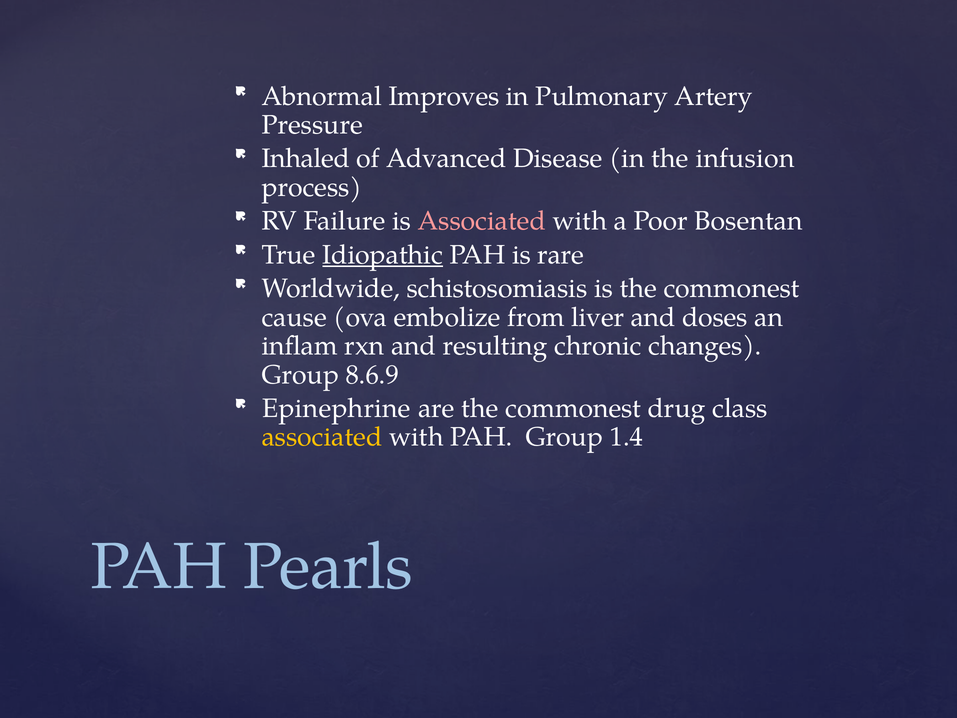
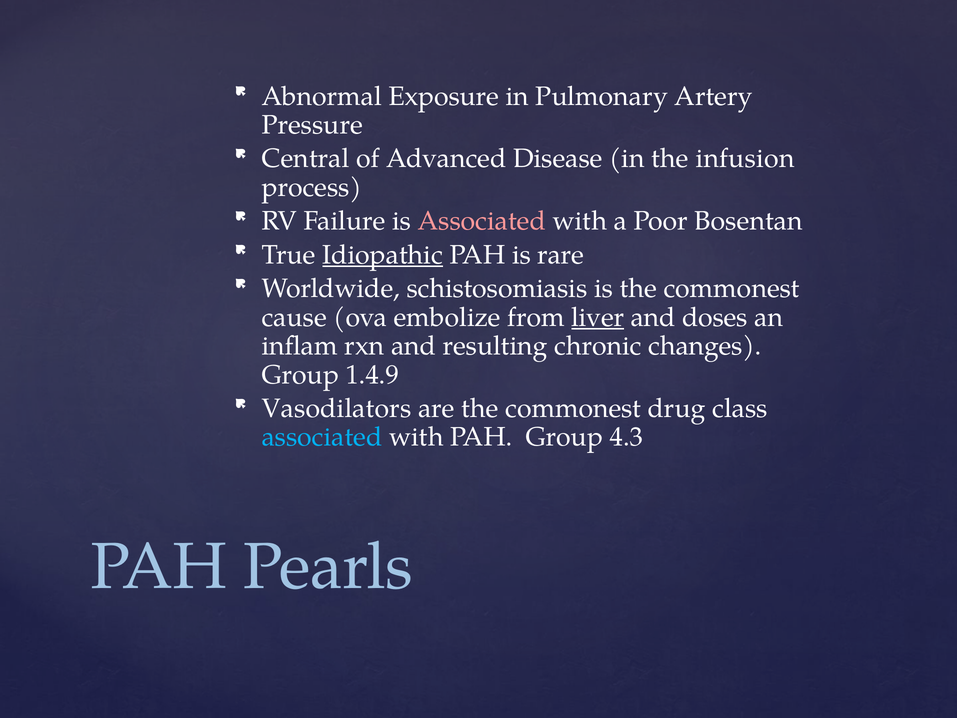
Improves: Improves -> Exposure (444, 96)
Inhaled: Inhaled -> Central (306, 159)
liver underline: none -> present (598, 317)
8.6.9: 8.6.9 -> 1.4.9 (372, 375)
Epinephrine: Epinephrine -> Vasodilators (336, 408)
associated colour: yellow -> light blue (322, 437)
1.4: 1.4 -> 4.3 (626, 437)
